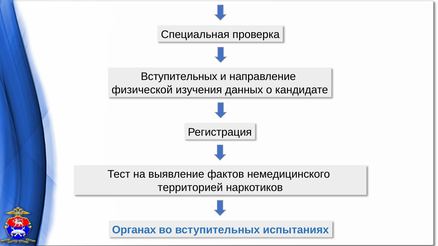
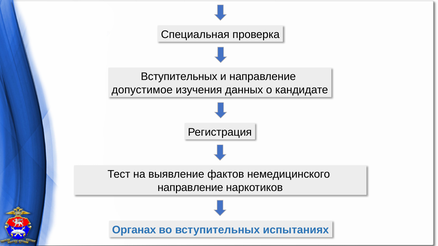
физической: физической -> допустимое (142, 90)
территорией: территорией -> направление (190, 188)
